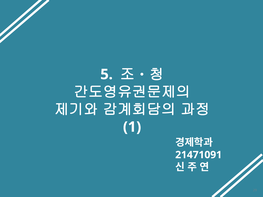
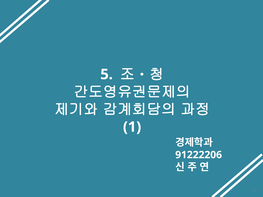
21471091: 21471091 -> 91222206 (199, 155)
